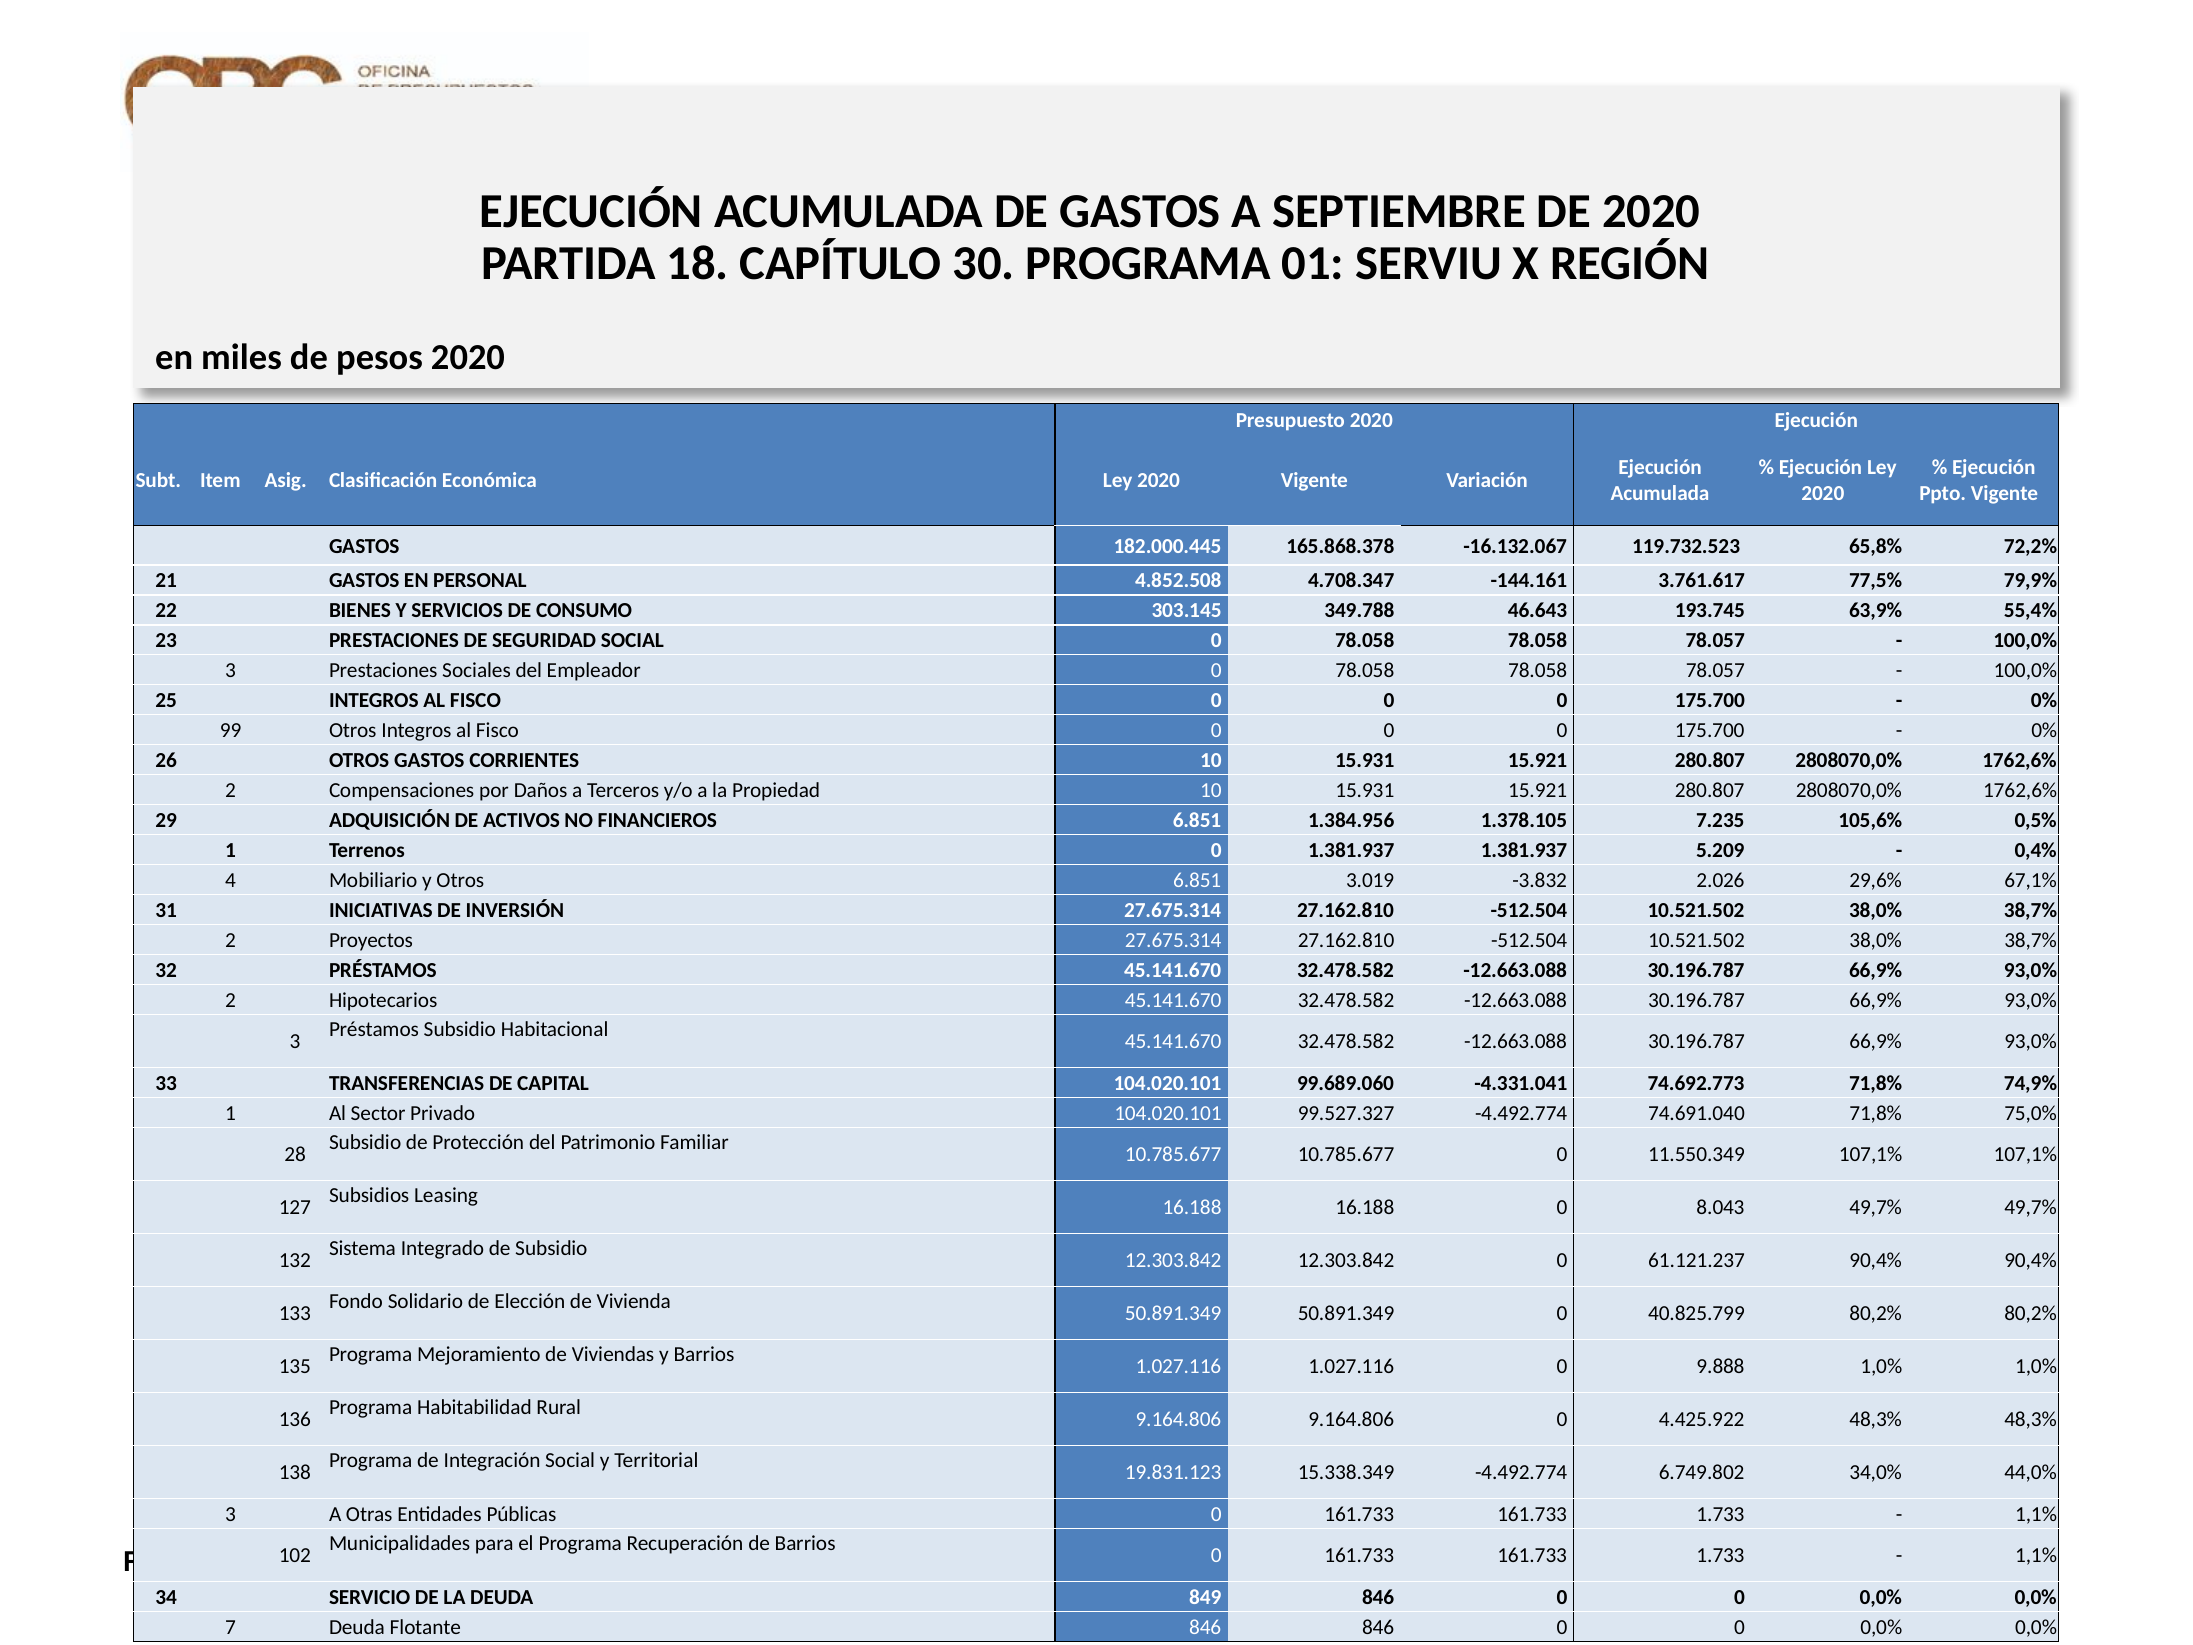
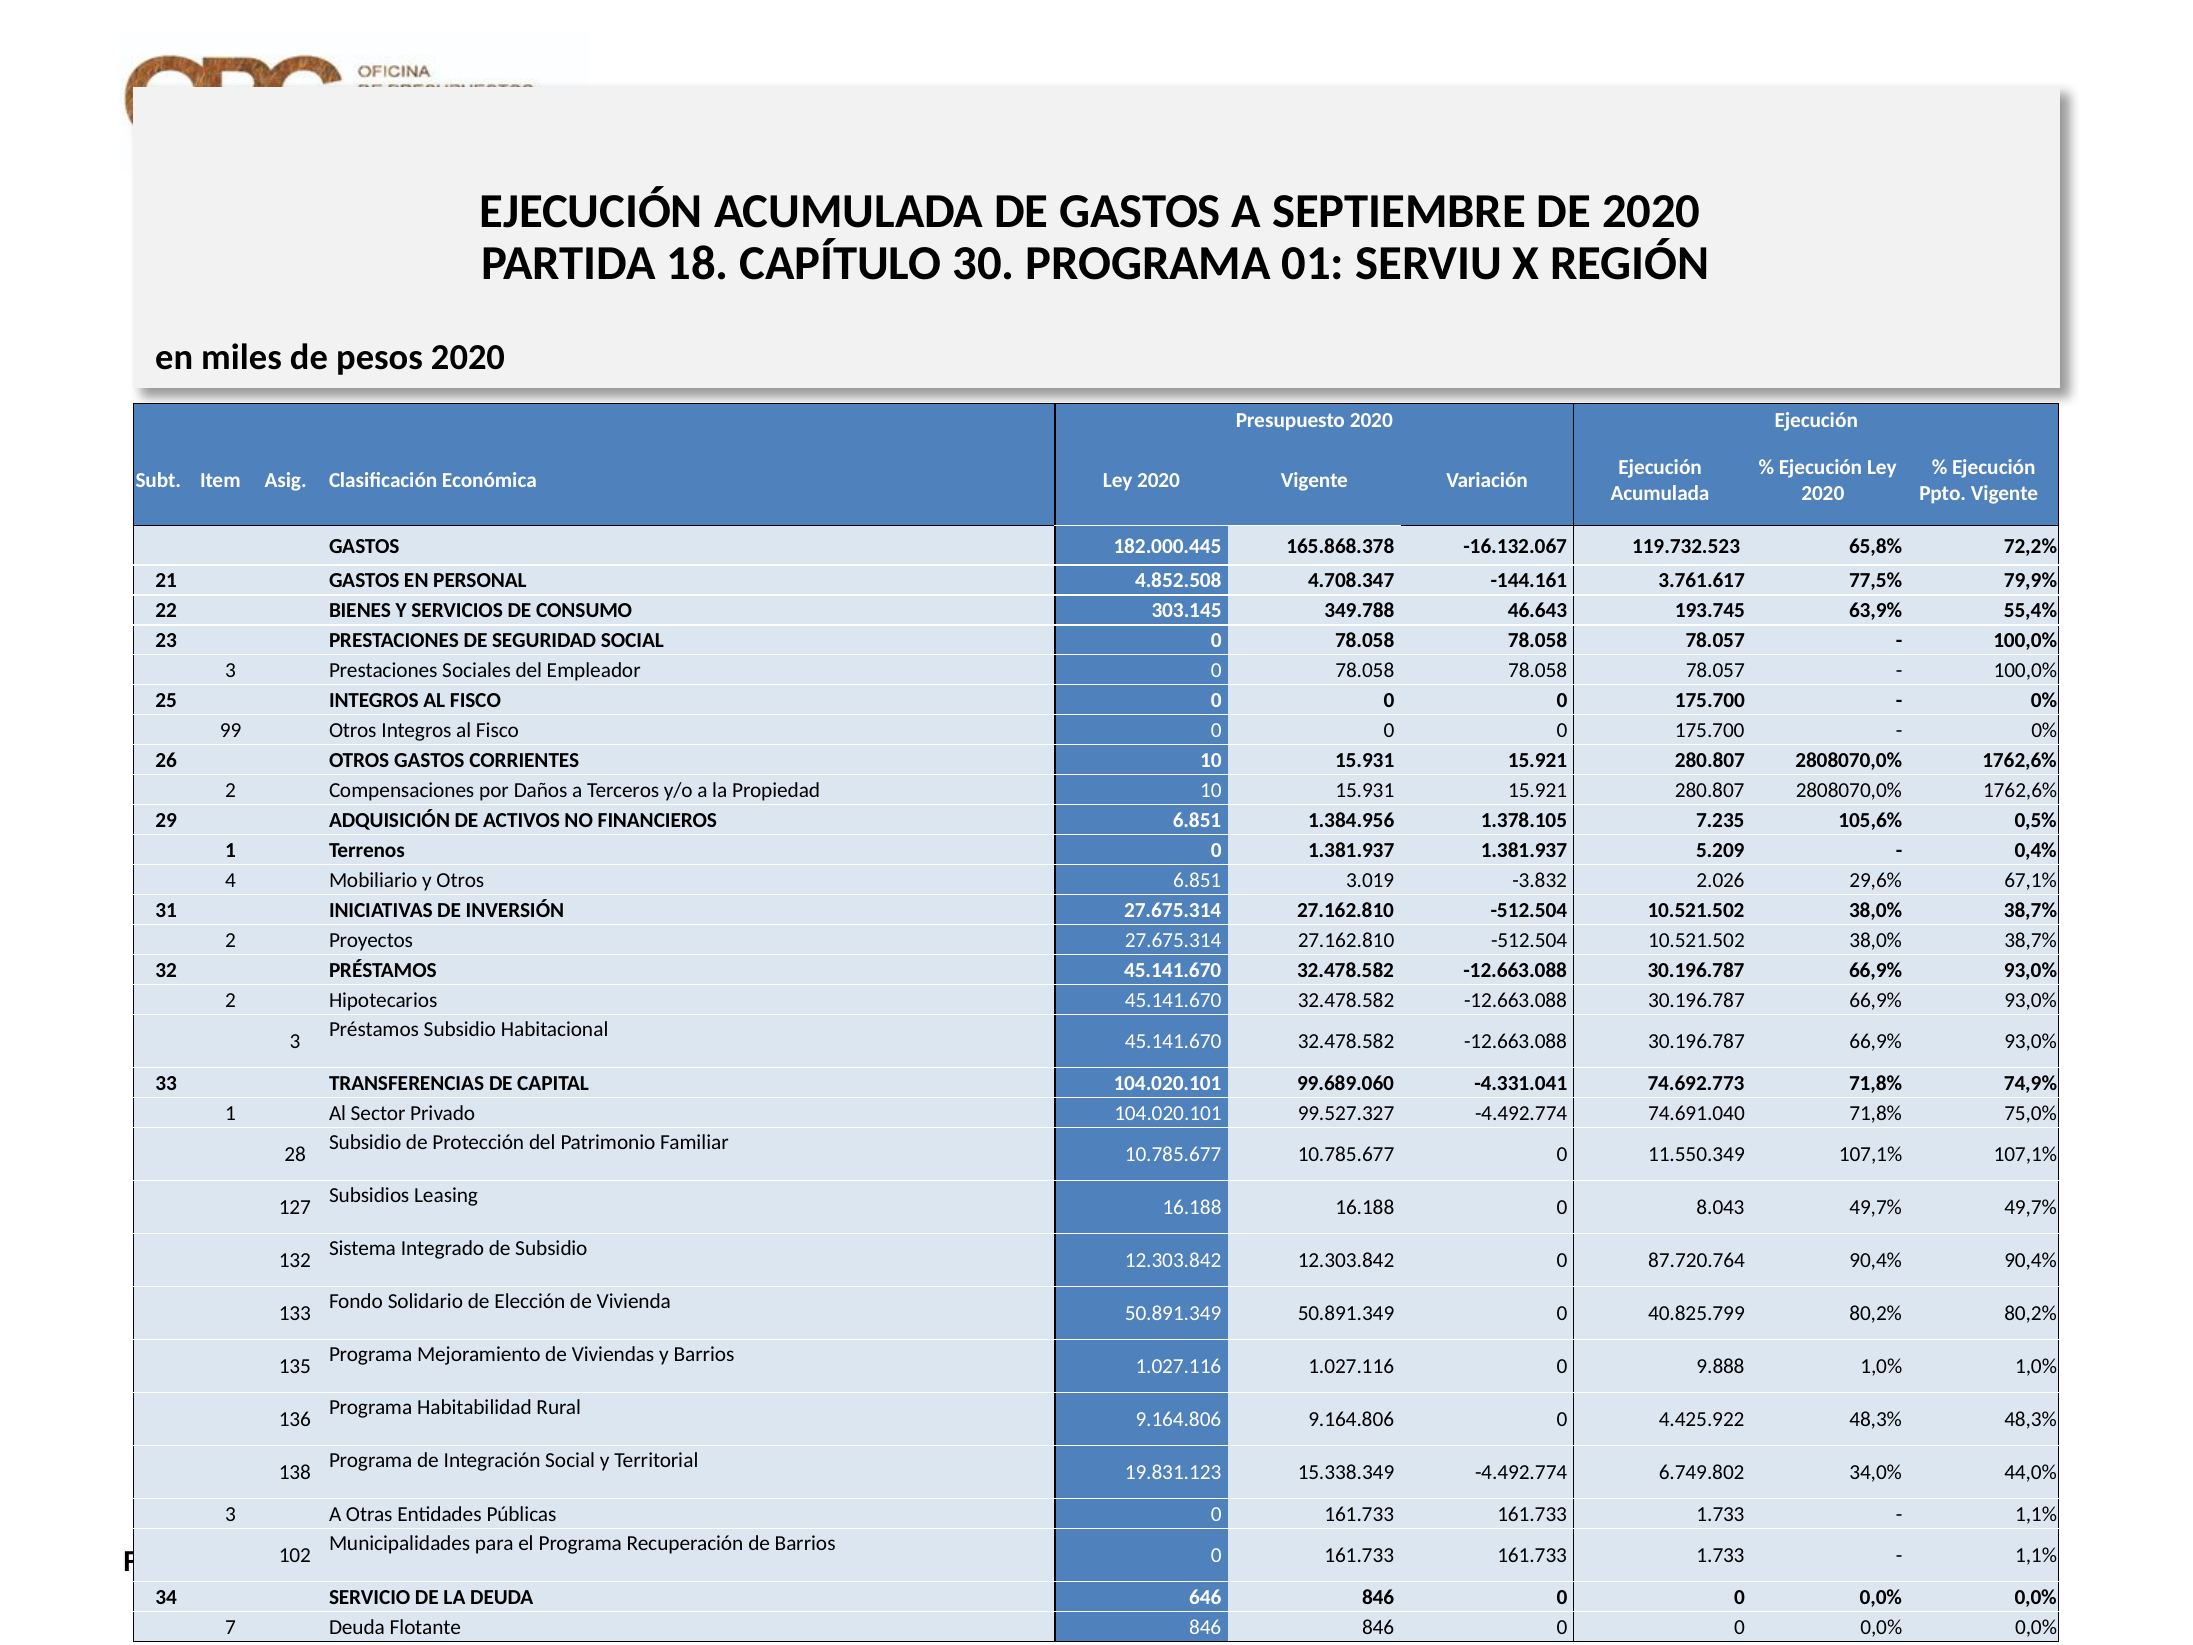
61.121.237: 61.121.237 -> 87.720.764 (1697, 1261)
849: 849 -> 646 (1205, 1597)
